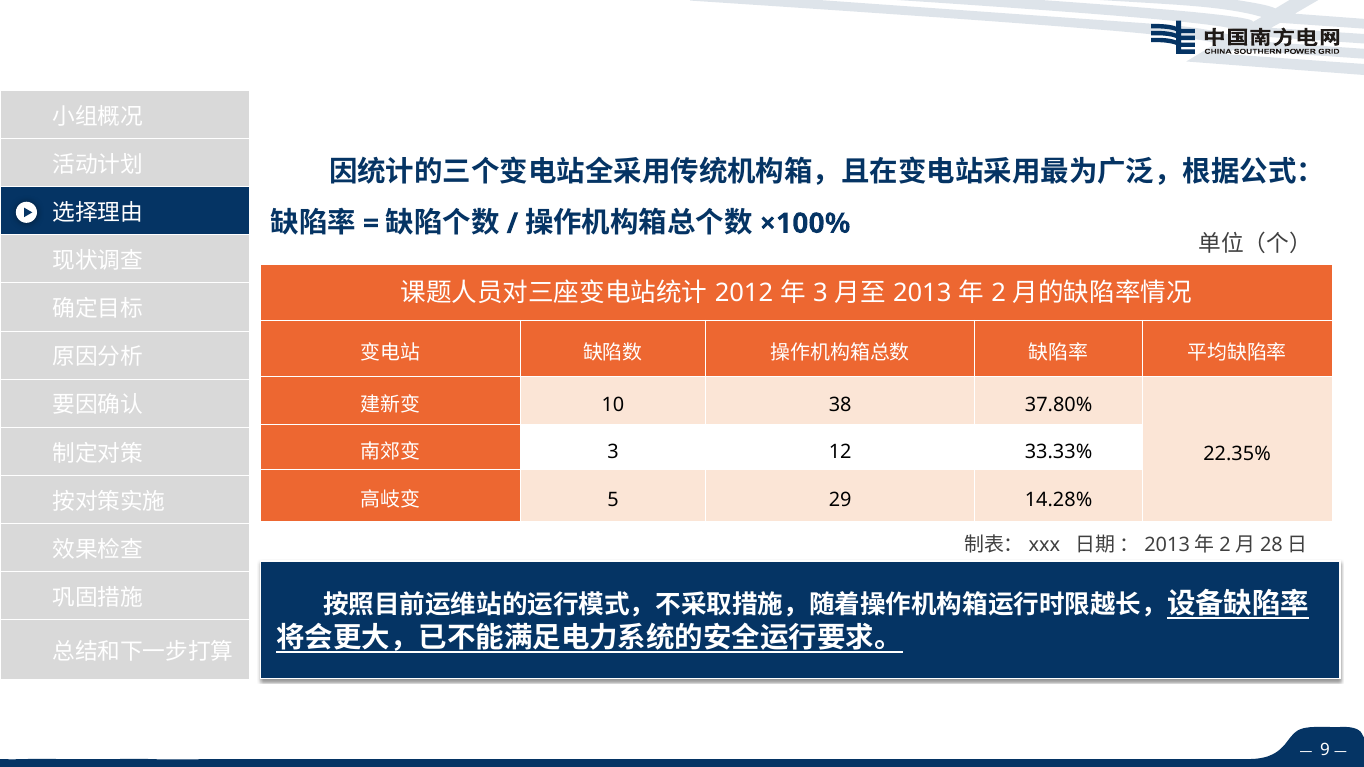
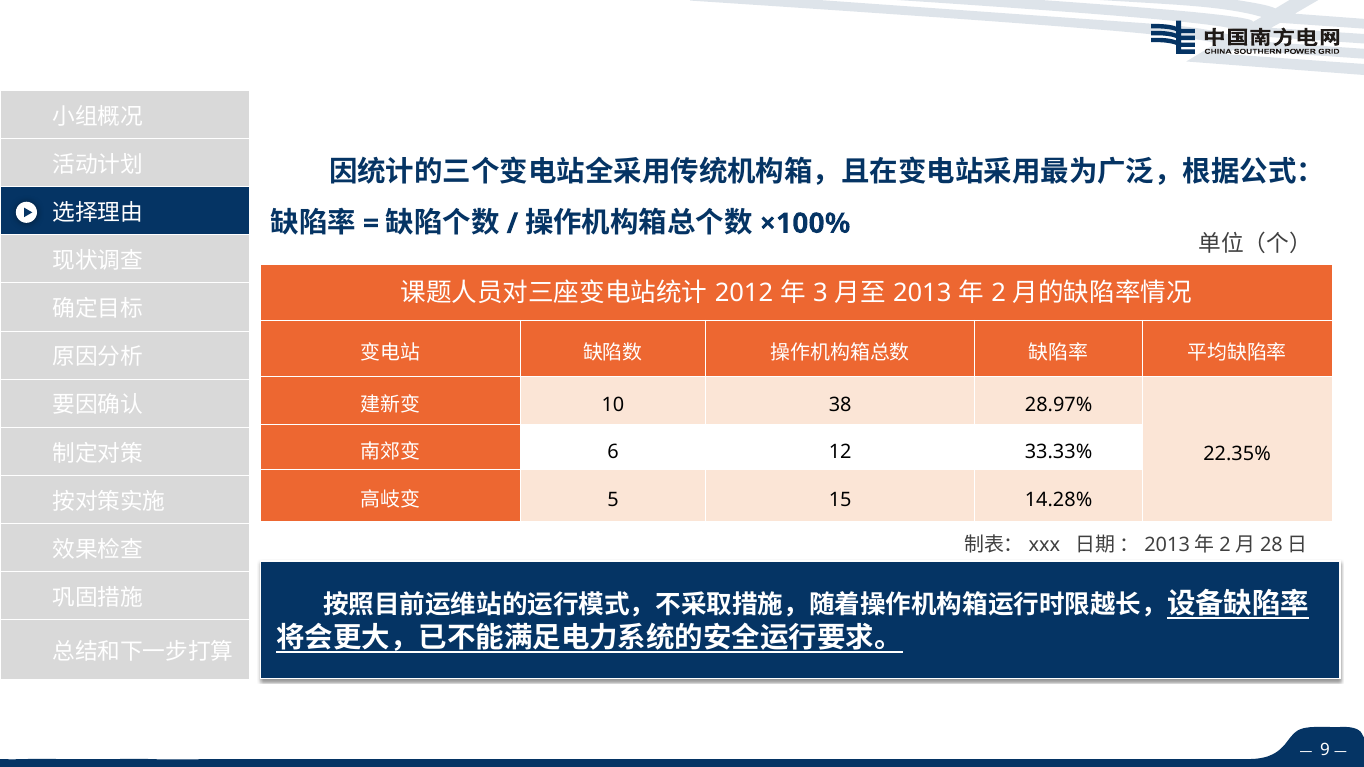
37.80%: 37.80% -> 28.97% (1059, 405)
3: 3 -> 6 (613, 452)
29: 29 -> 15 (840, 500)
